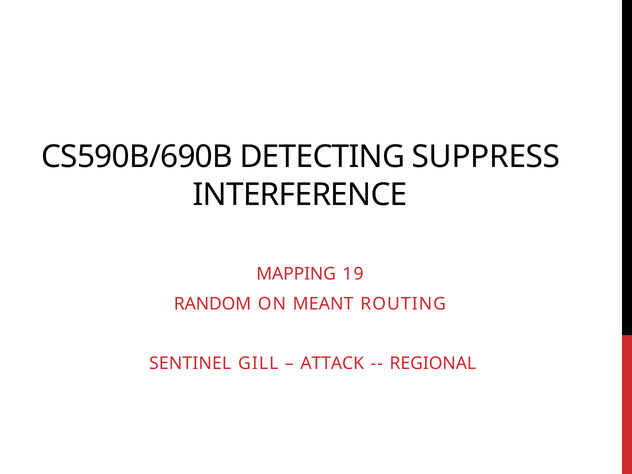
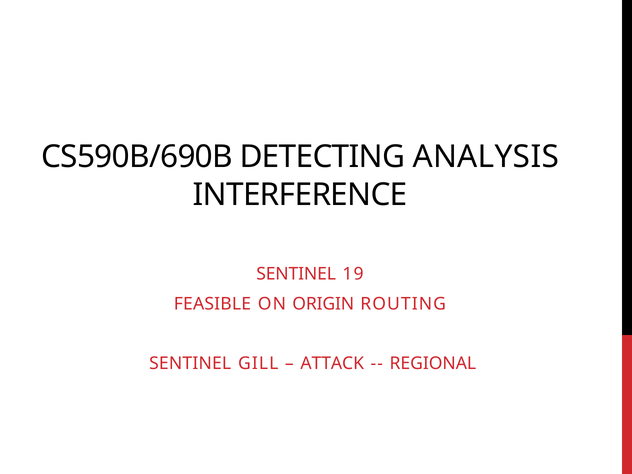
SUPPRESS: SUPPRESS -> ANALYSIS (486, 157)
MAPPING: MAPPING -> SENTINEL (296, 274)
RANDOM: RANDOM -> FEASIBLE (212, 304)
MEANT: MEANT -> ORIGIN (323, 304)
